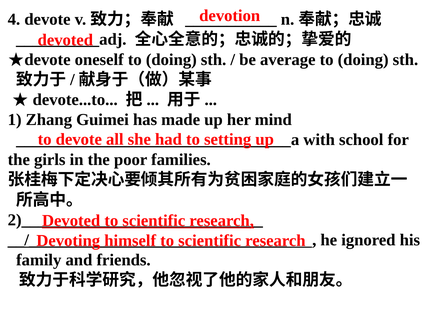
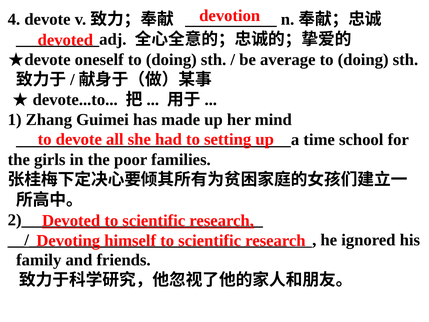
with: with -> time (319, 140)
